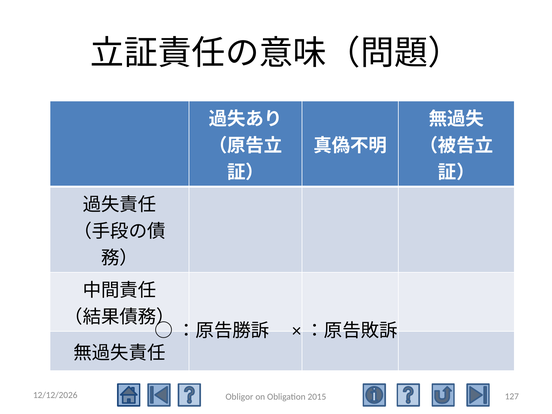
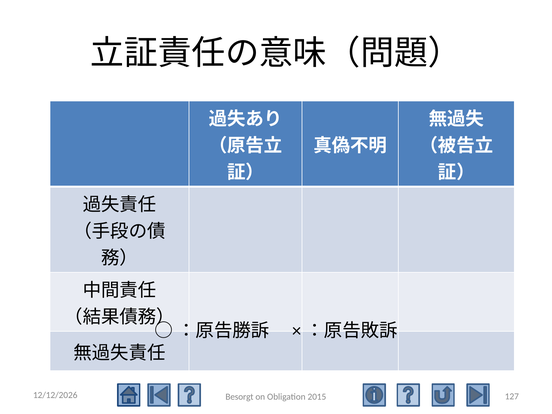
Obligor: Obligor -> Besorgt (239, 397)
